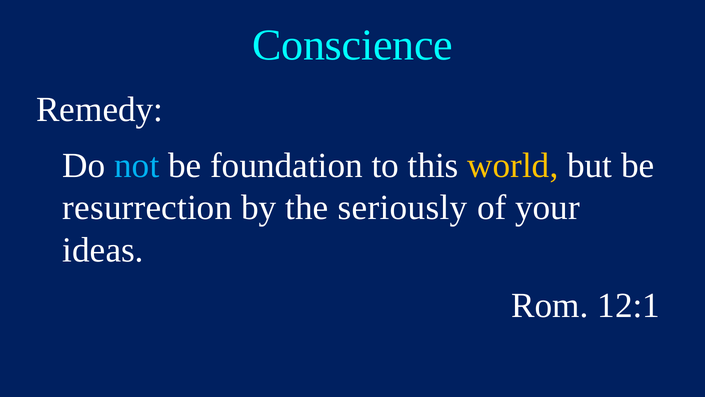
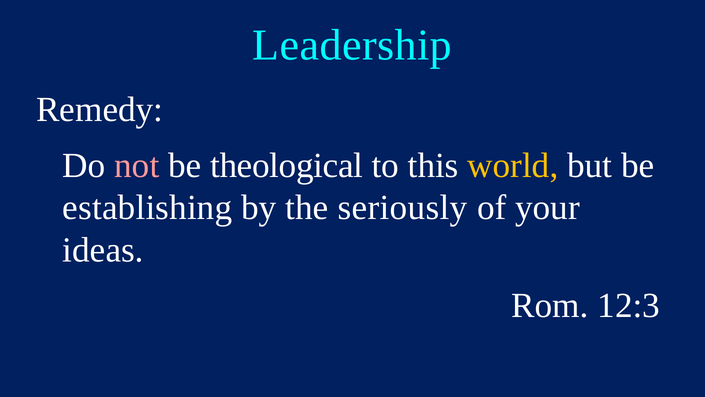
Conscience: Conscience -> Leadership (352, 45)
not colour: light blue -> pink (137, 165)
foundation: foundation -> theological (287, 165)
resurrection: resurrection -> establishing (147, 208)
12:1: 12:1 -> 12:3 (629, 305)
